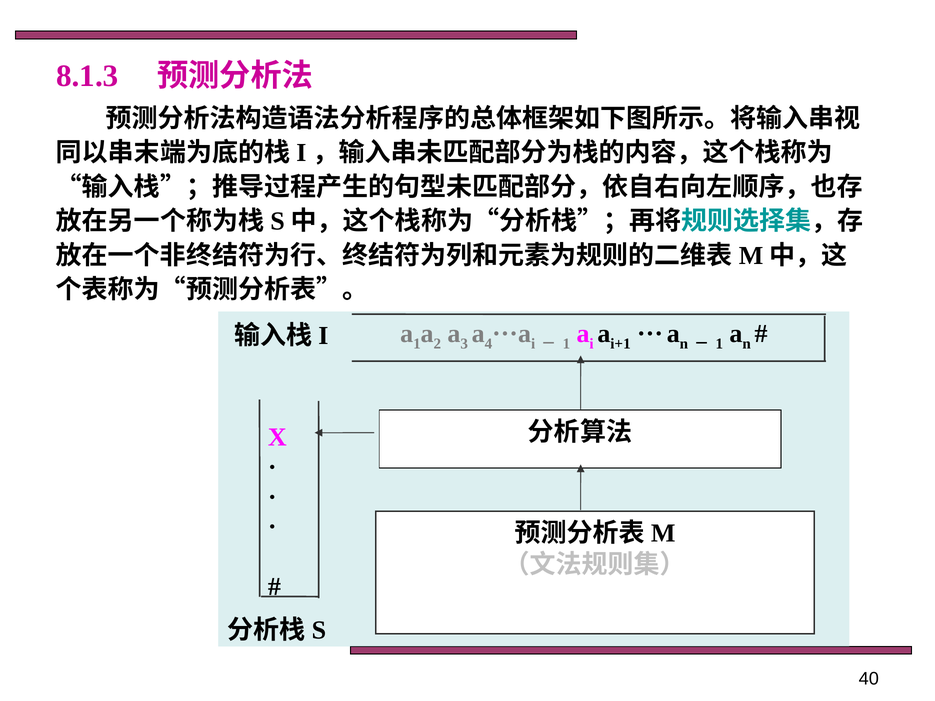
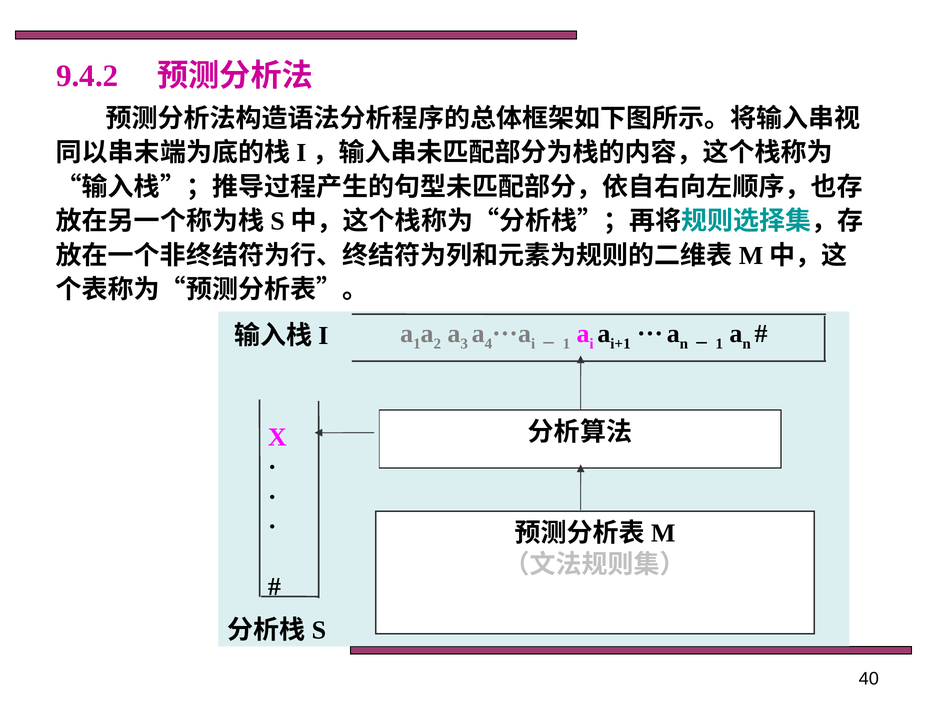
8.1.3: 8.1.3 -> 9.4.2 (87, 76)
